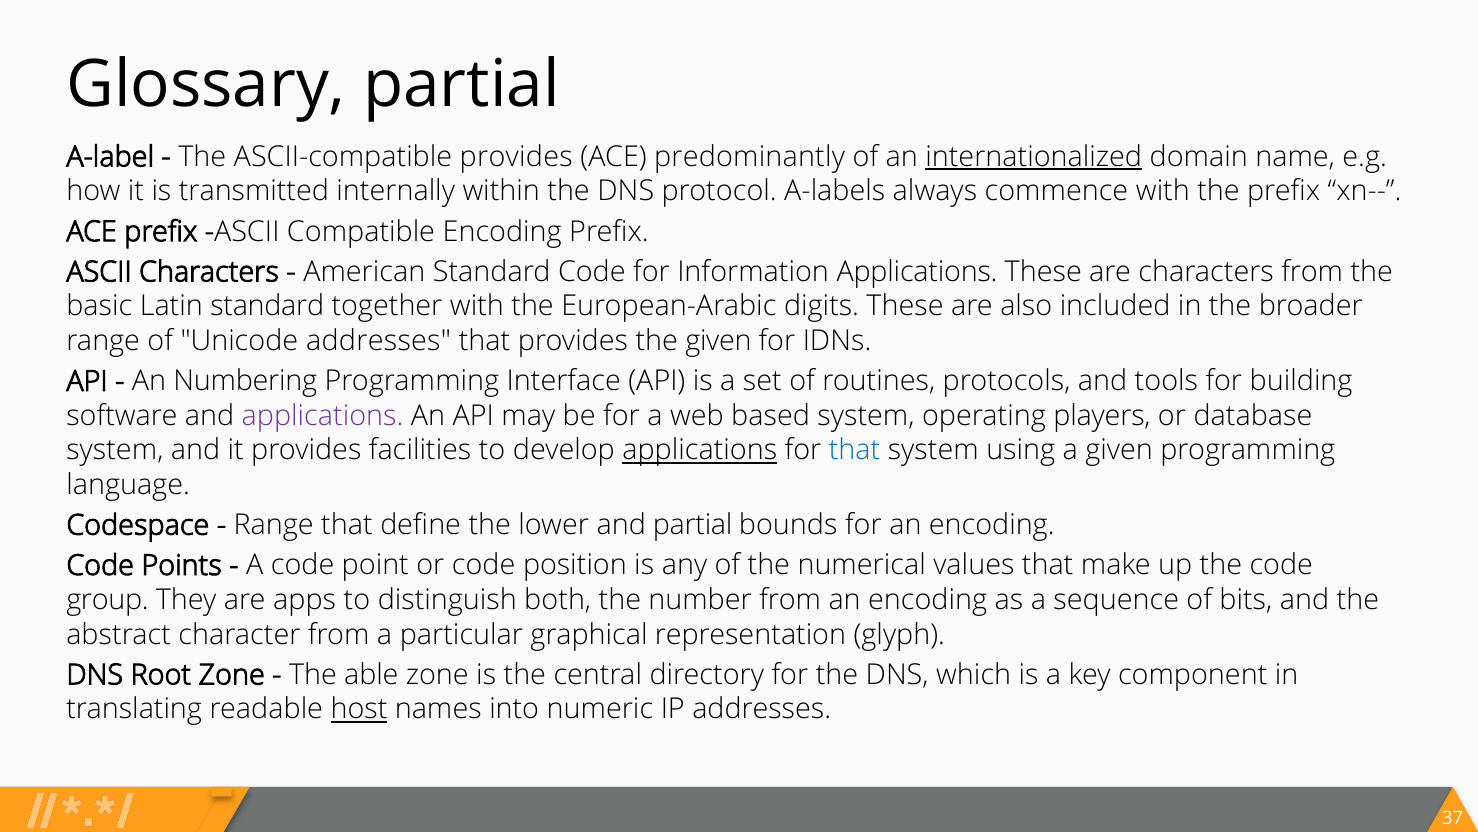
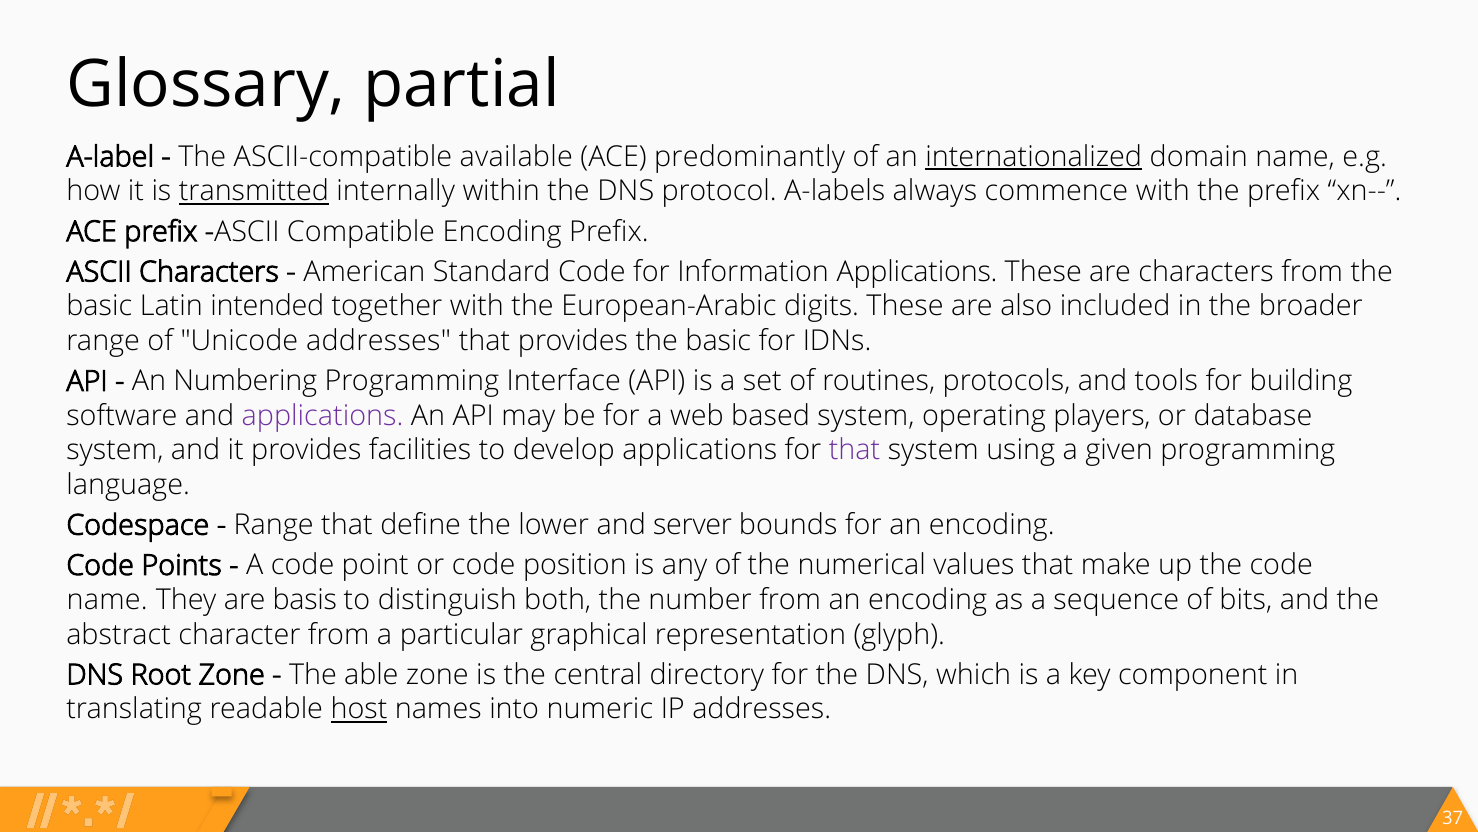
ASCII-compatible provides: provides -> available (516, 157)
transmitted underline: none -> present (254, 191)
Latin standard: standard -> intended (267, 306)
provides the given: given -> basic (718, 341)
applications underline: present -> none (700, 450)
that colour: blue -> purple (855, 450)
and partial: partial -> server (693, 525)
group: group -> name (107, 600)
apps: apps -> basis (305, 600)
